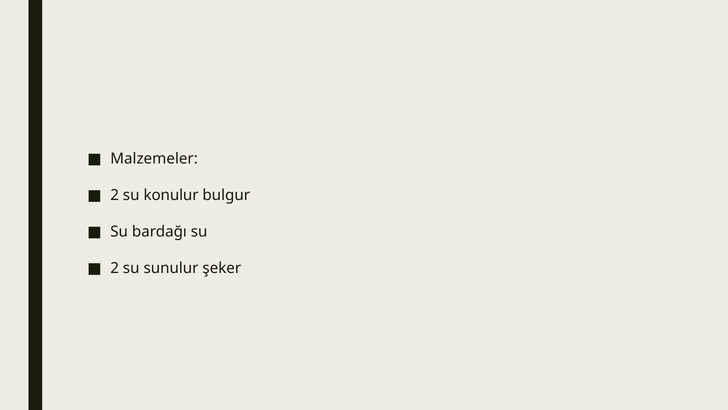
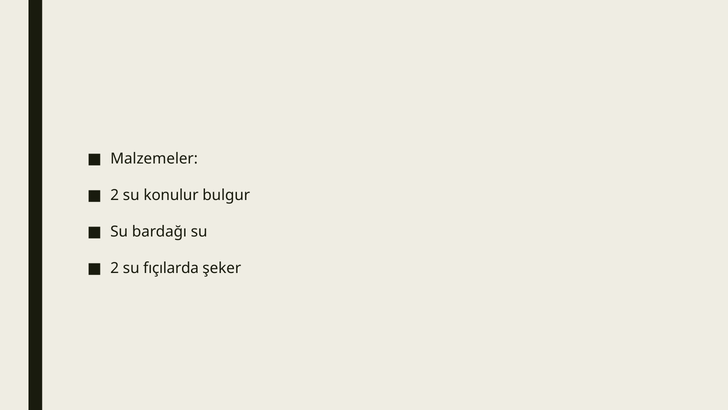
sunulur: sunulur -> fıçılarda (171, 268)
